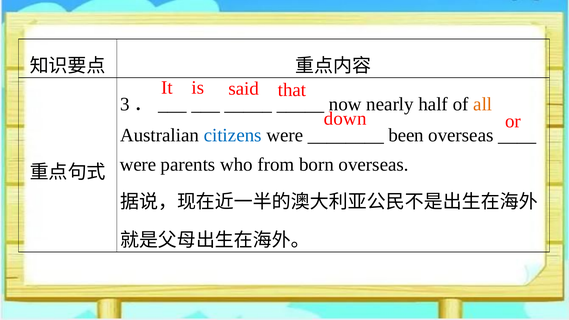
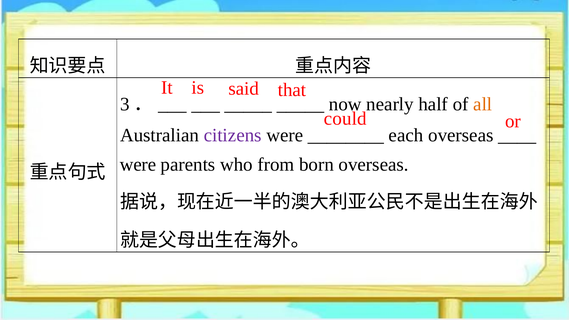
down: down -> could (345, 119)
citizens colour: blue -> purple (233, 135)
been: been -> each (406, 135)
